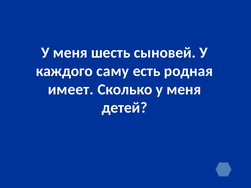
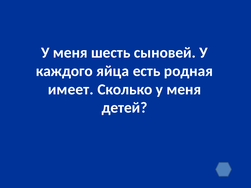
саму: саму -> яйца (113, 71)
